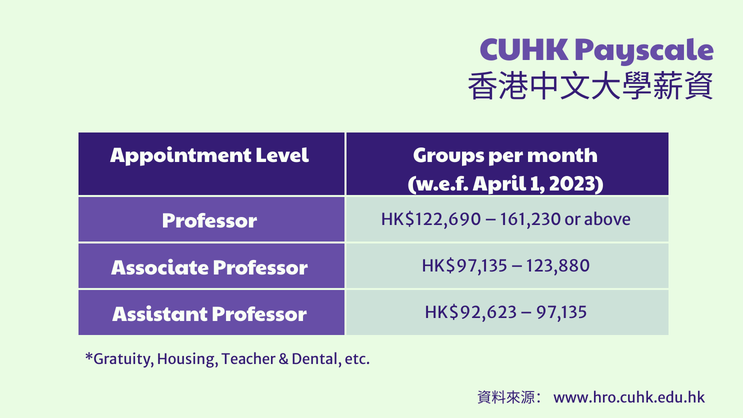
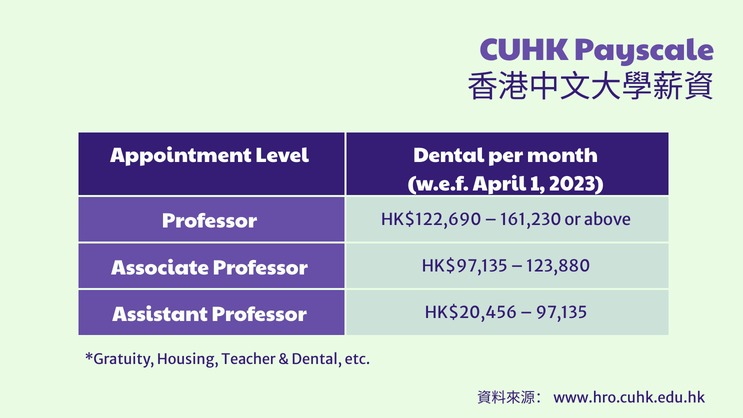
Level Groups: Groups -> Dental (449, 155)
HK$92,623: HK$92,623 -> HK$20,456 (471, 313)
